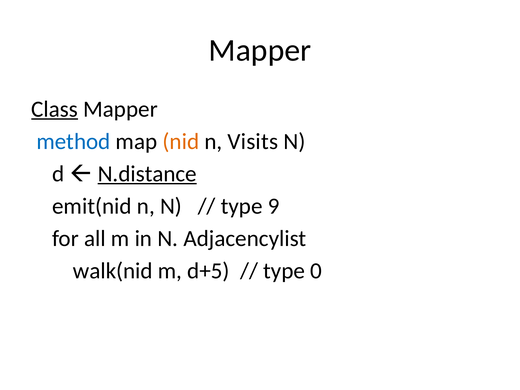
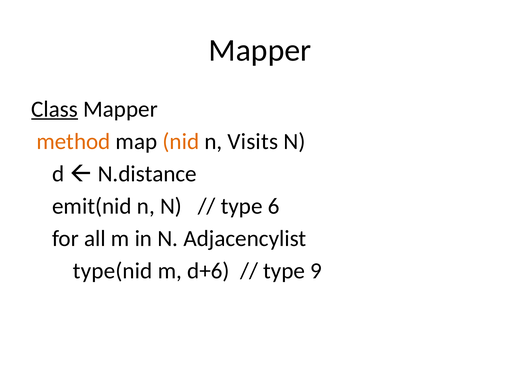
method colour: blue -> orange (73, 141)
N.distance underline: present -> none (147, 174)
9: 9 -> 6 (274, 206)
walk(nid: walk(nid -> type(nid (113, 271)
d+5: d+5 -> d+6 (208, 271)
0: 0 -> 9 (316, 271)
